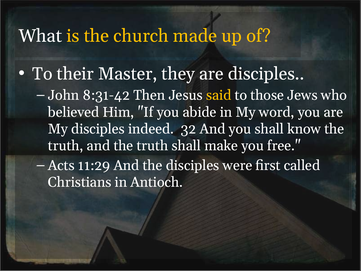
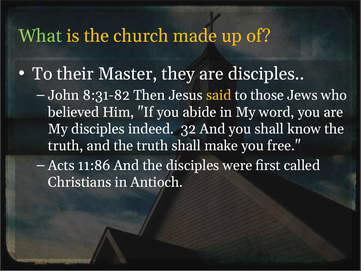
What colour: white -> light green (40, 36)
8:31-42: 8:31-42 -> 8:31-82 (106, 95)
11:29: 11:29 -> 11:86 (94, 165)
